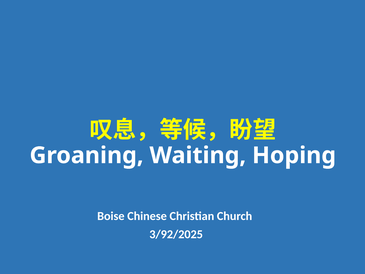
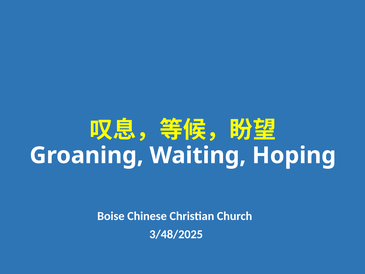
3/92/2025: 3/92/2025 -> 3/48/2025 (176, 234)
